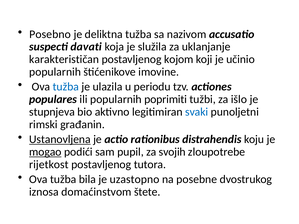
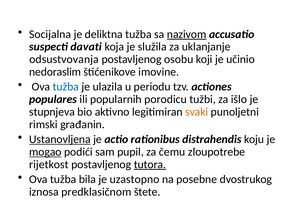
Posebno: Posebno -> Socijalna (50, 34)
nazivom underline: none -> present (187, 34)
karakterističan: karakterističan -> odsustvovanja (64, 59)
kojom: kojom -> osobu (179, 59)
popularnih: popularnih -> nedoraslim (55, 72)
poprimiti: poprimiti -> porodicu (166, 99)
svaki colour: blue -> orange (197, 112)
svojih: svojih -> čemu (172, 152)
tutora underline: none -> present (150, 165)
domaćinstvom: domaćinstvom -> predklasičnom (96, 192)
